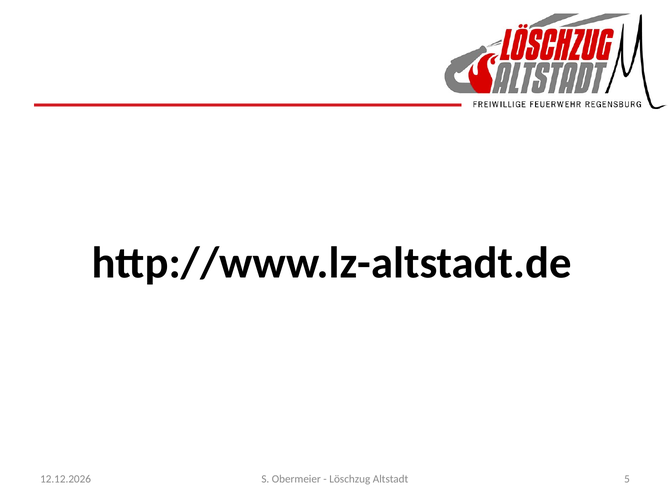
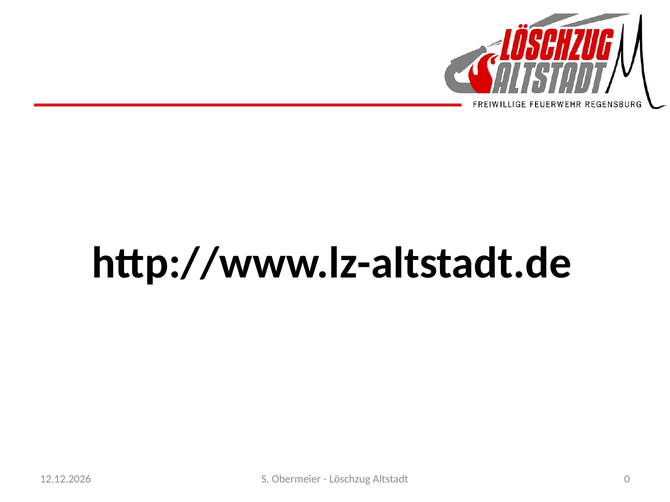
5: 5 -> 0 (627, 480)
